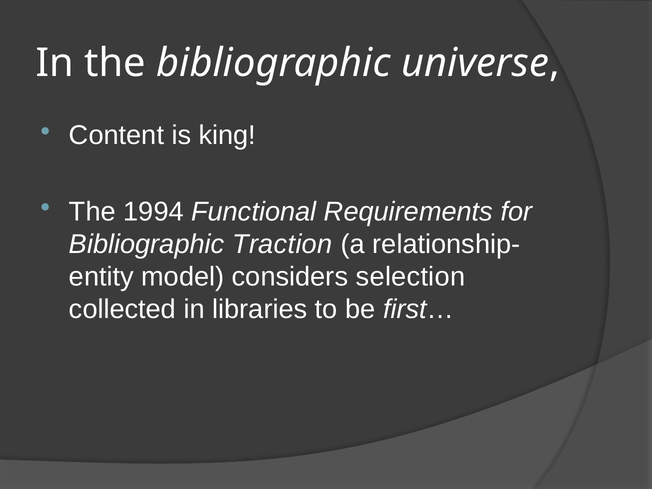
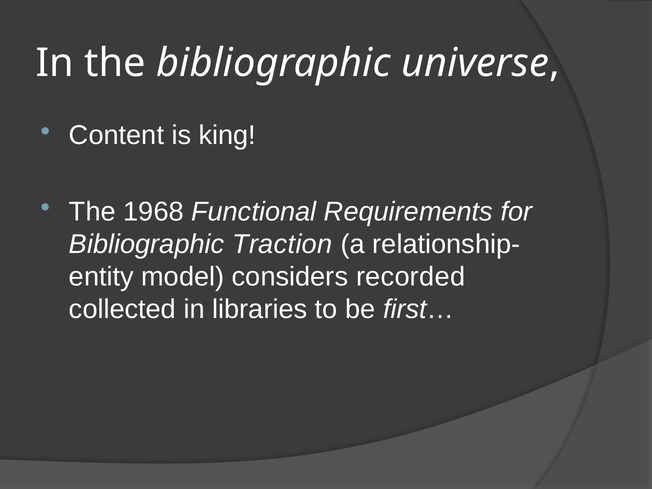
1994: 1994 -> 1968 (154, 212)
selection: selection -> recorded (411, 277)
